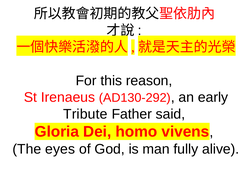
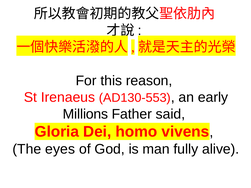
AD130-292: AD130-292 -> AD130-553 (135, 98)
Tribute: Tribute -> Millions (85, 114)
